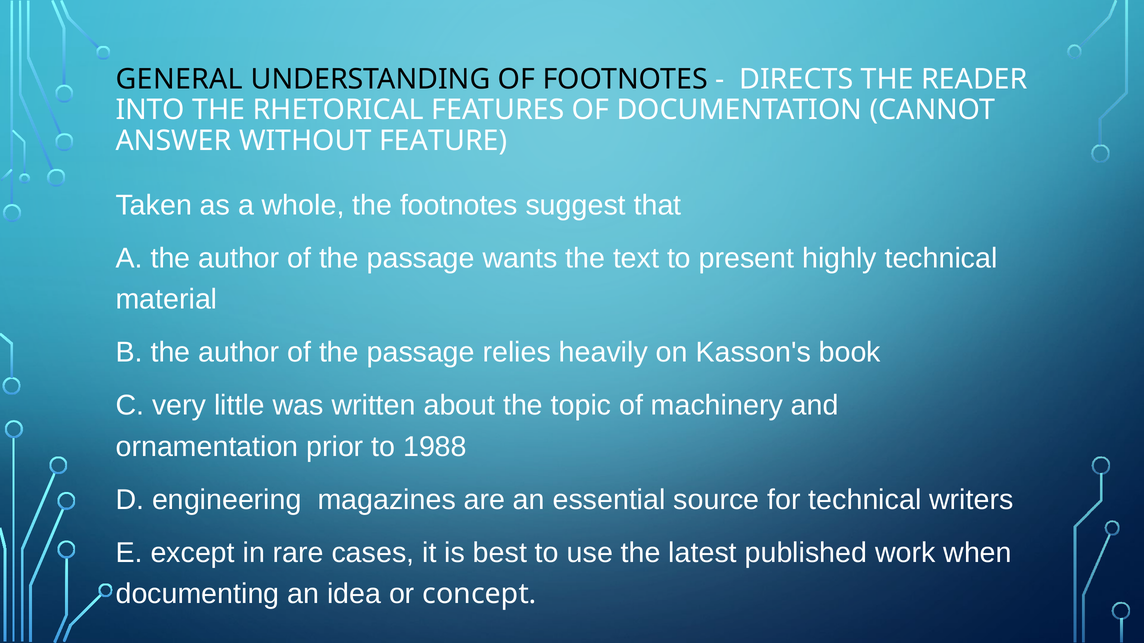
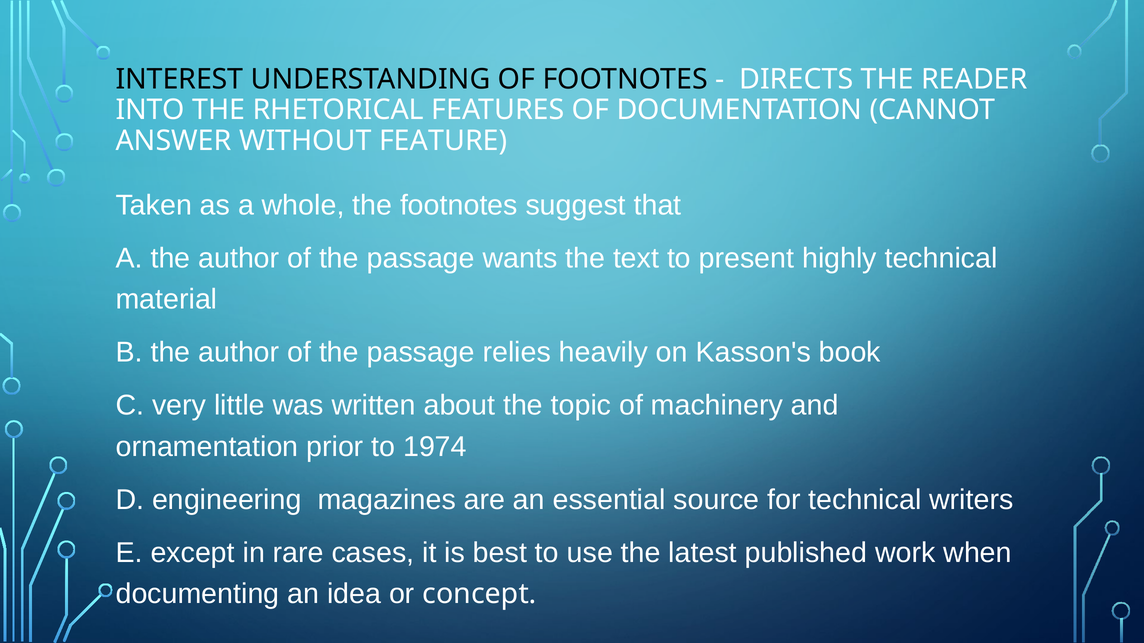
GENERAL: GENERAL -> INTEREST (180, 79)
1988: 1988 -> 1974 (435, 447)
